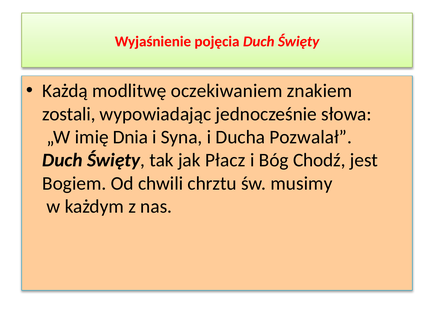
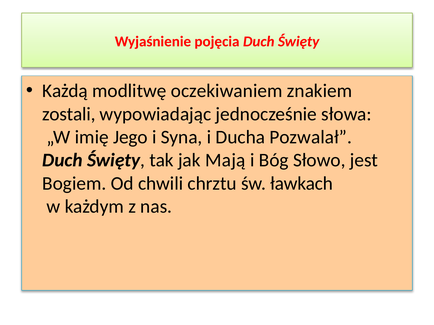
Dnia: Dnia -> Jego (130, 137)
Płacz: Płacz -> Mają (225, 161)
Chodź: Chodź -> Słowo (319, 161)
musimy: musimy -> ławkach (302, 184)
